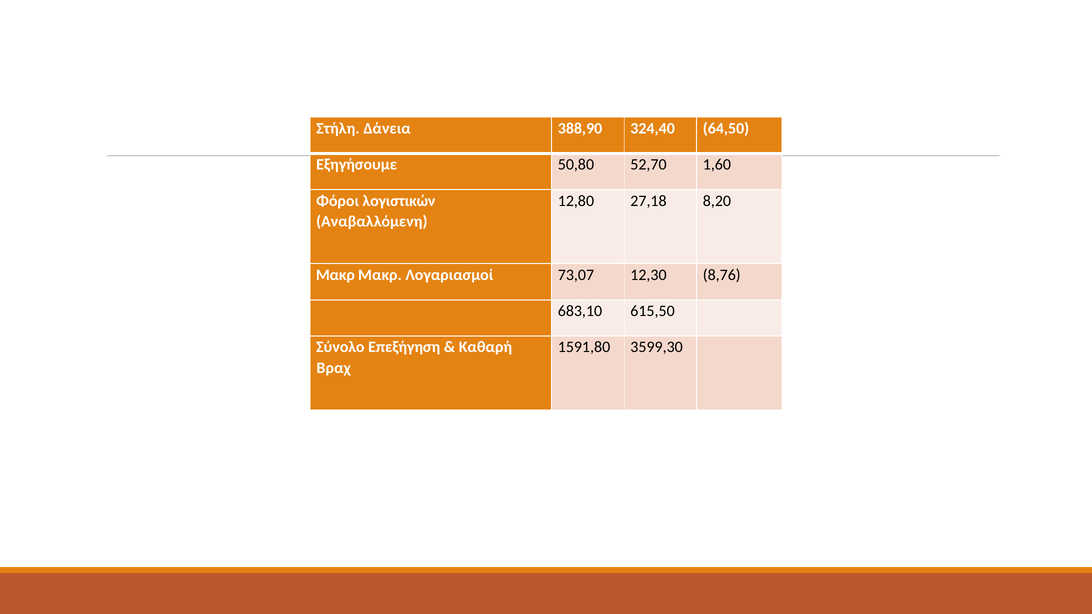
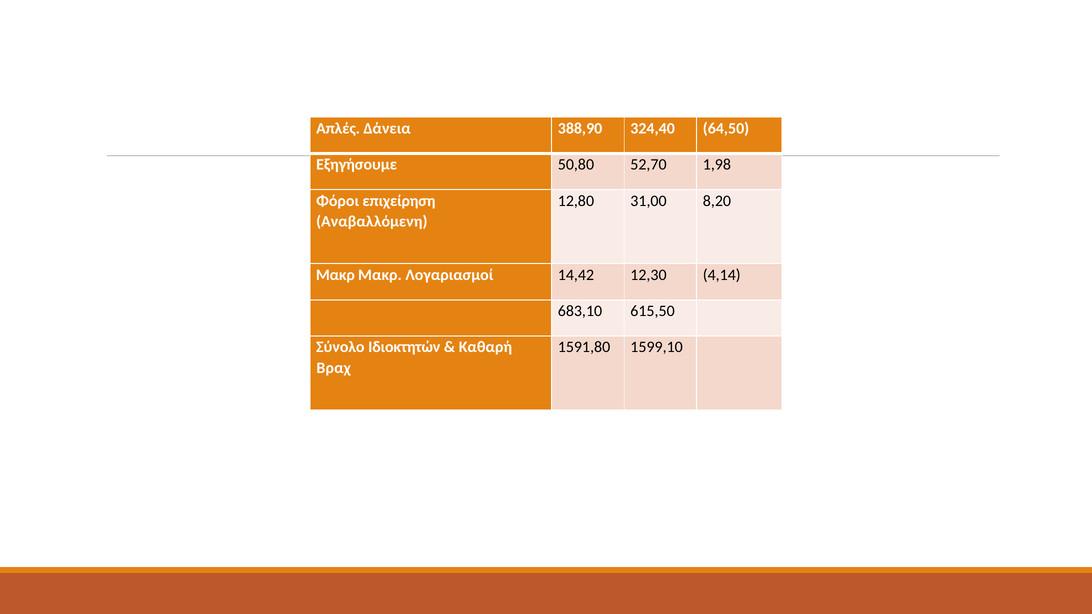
Στήλη: Στήλη -> Απλές (338, 129)
1,60: 1,60 -> 1,98 (717, 165)
λογιστικών: λογιστικών -> επιχείρηση (399, 201)
27,18: 27,18 -> 31,00 (648, 201)
73,07: 73,07 -> 14,42 (576, 275)
8,76: 8,76 -> 4,14 (722, 275)
Επεξήγηση: Επεξήγηση -> Ιδιοκτητών (404, 347)
3599,30: 3599,30 -> 1599,10 (657, 347)
